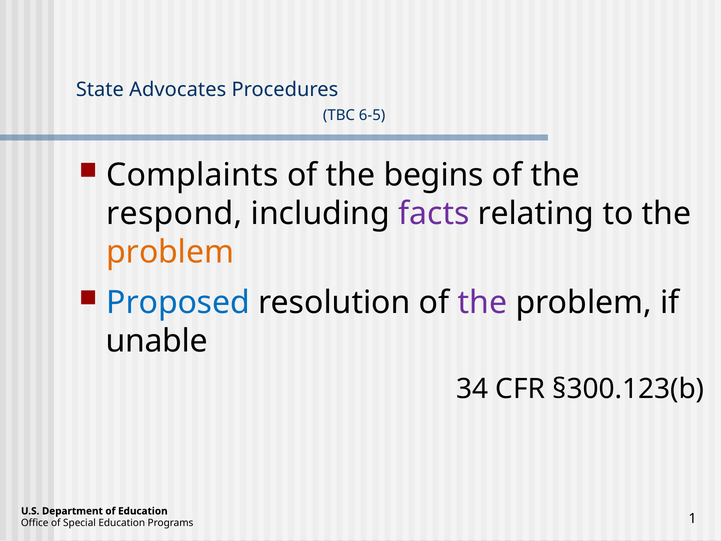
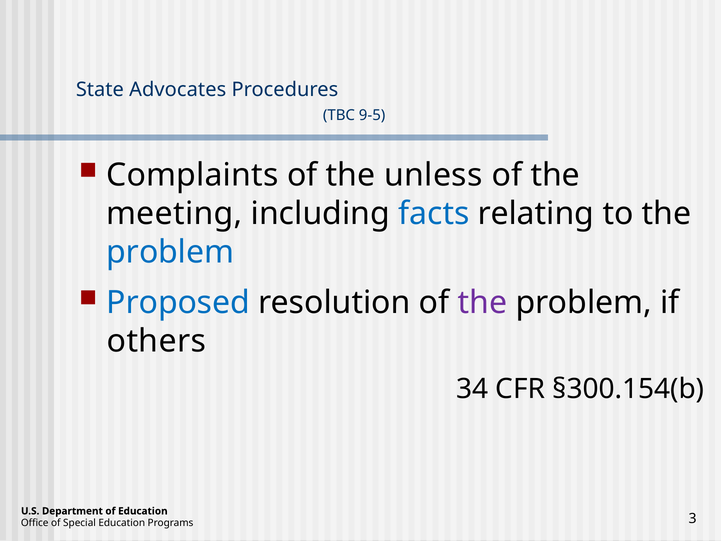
6-5: 6-5 -> 9-5 (372, 115)
begins: begins -> unless (433, 175)
respond: respond -> meeting (174, 214)
facts colour: purple -> blue (434, 214)
problem colour: orange -> blue (170, 252)
unable: unable -> others (156, 341)
§300.123(b: §300.123(b -> §300.154(b (628, 389)
1: 1 -> 3 (693, 518)
